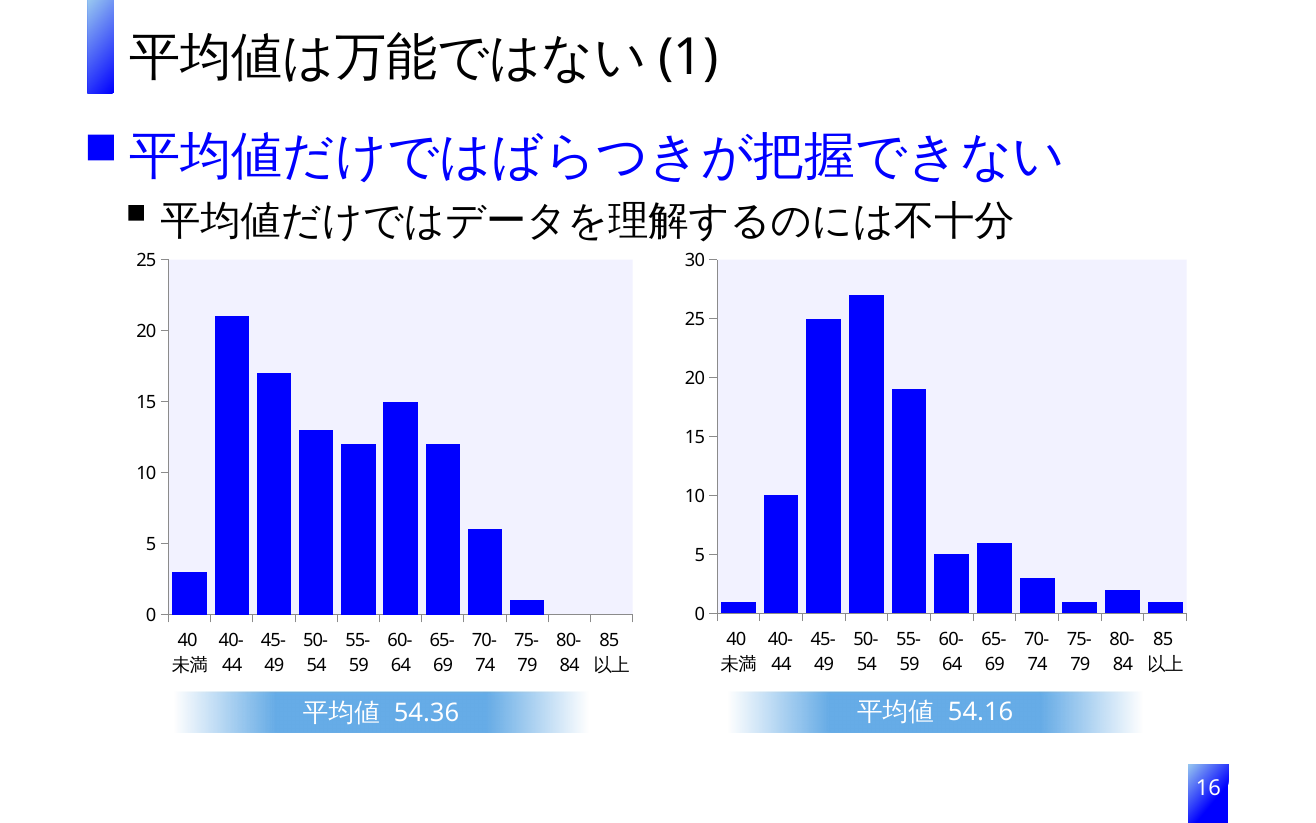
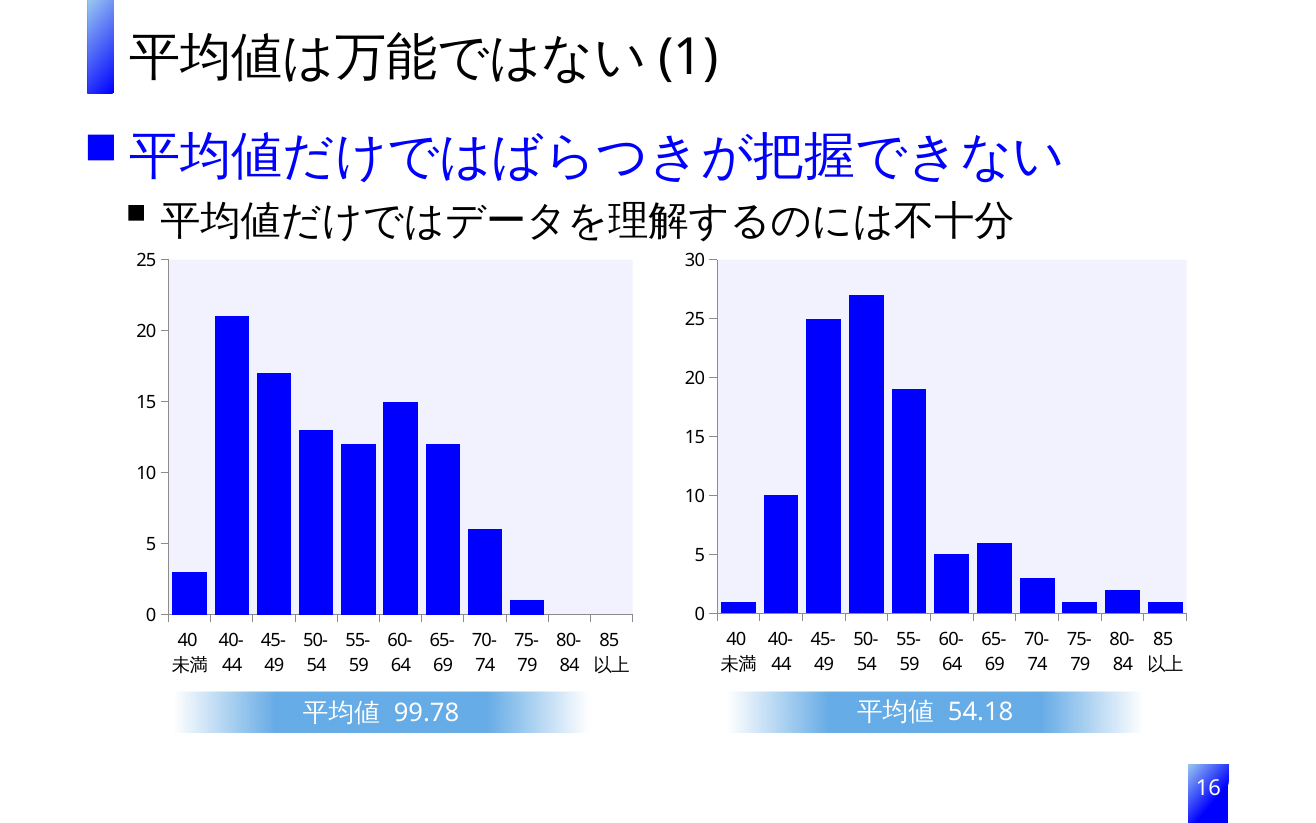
54.36: 54.36 -> 99.78 (426, 712)
54.16: 54.16 -> 54.18 (981, 711)
